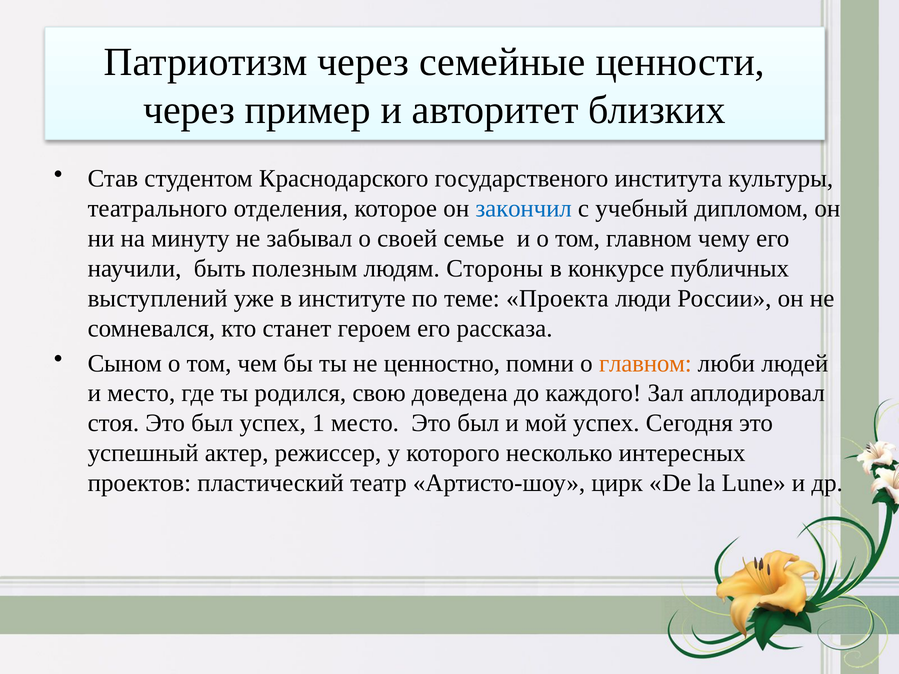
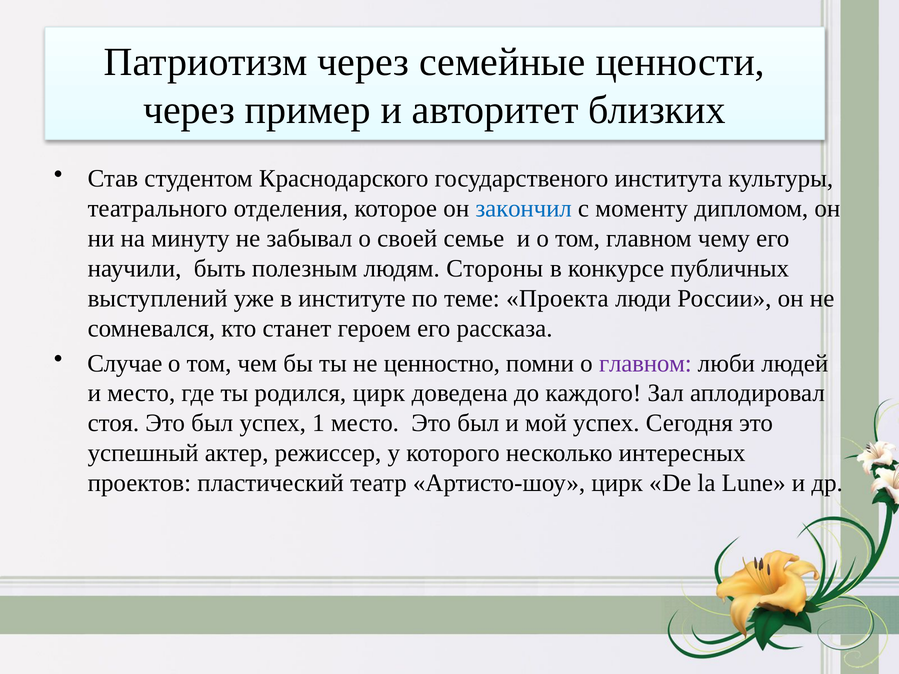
учебный: учебный -> моменту (642, 209)
Сыном: Сыном -> Случае (125, 363)
главном colour: orange -> purple (645, 363)
родился свою: свою -> цирк (379, 393)
